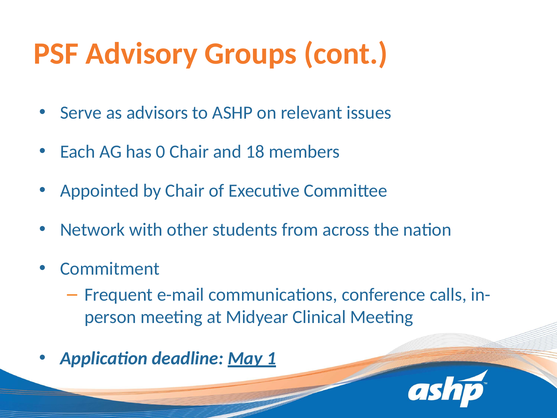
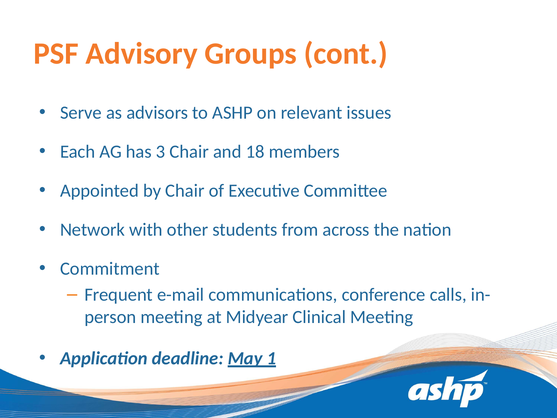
0: 0 -> 3 (161, 152)
